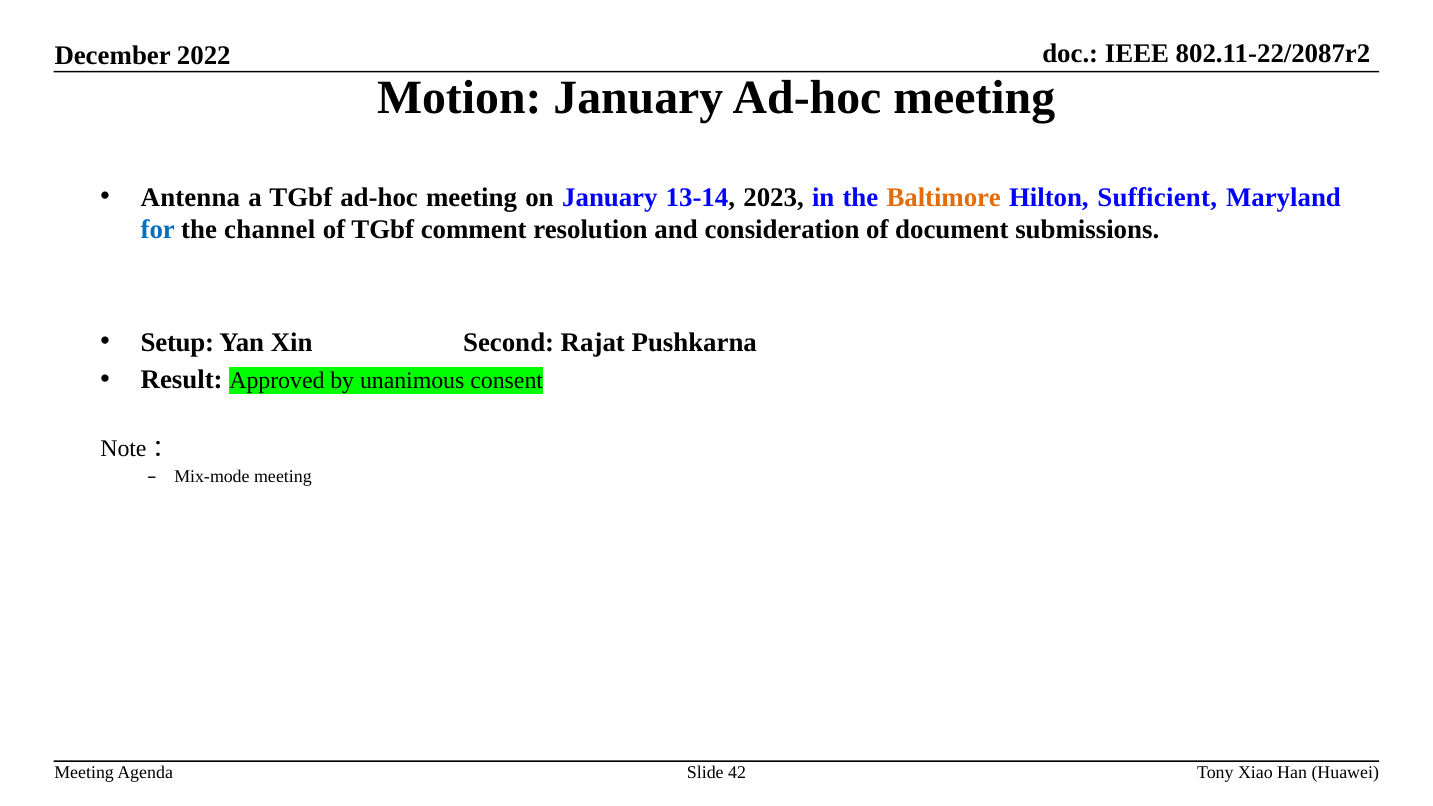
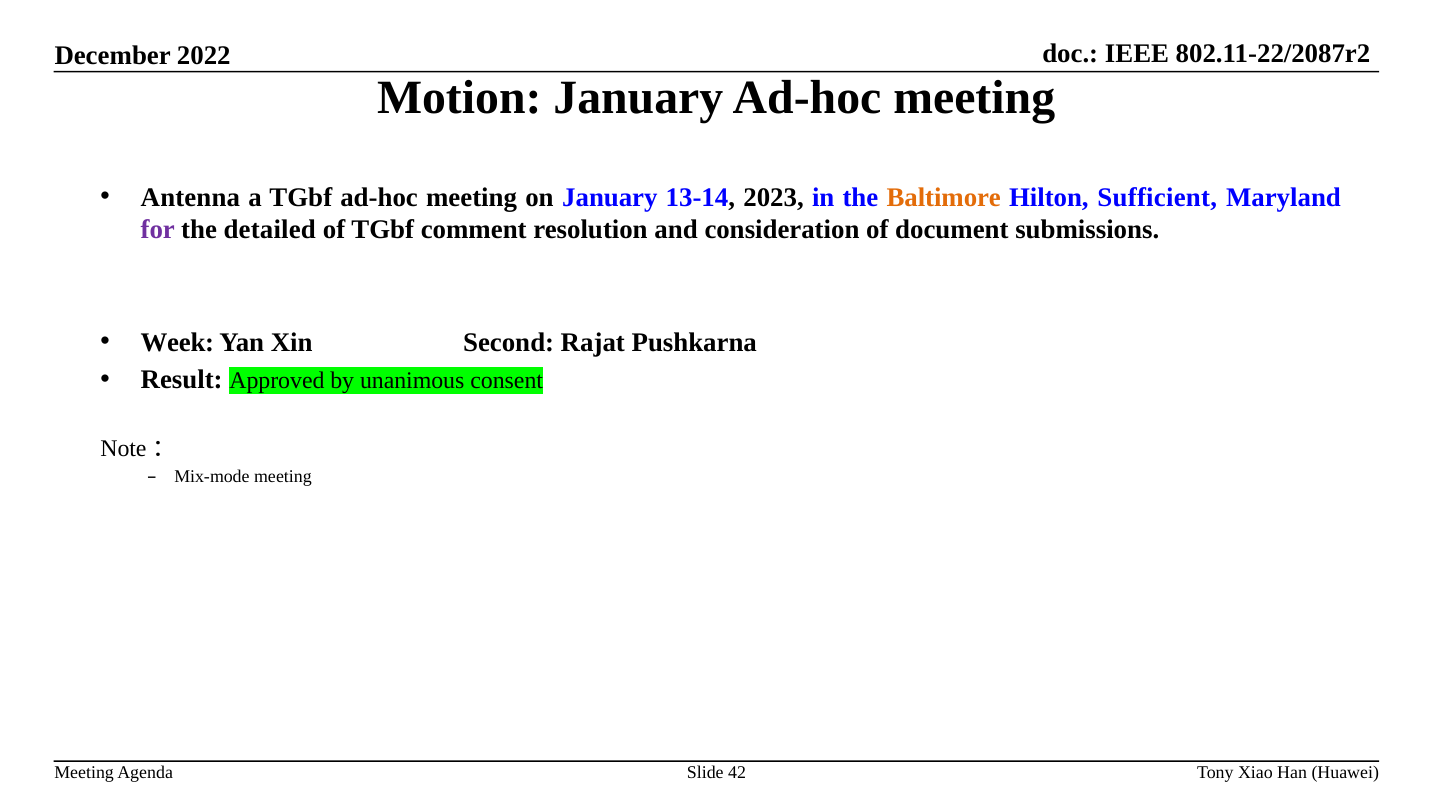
for colour: blue -> purple (158, 229)
channel: channel -> detailed (270, 229)
Setup: Setup -> Week (177, 342)
